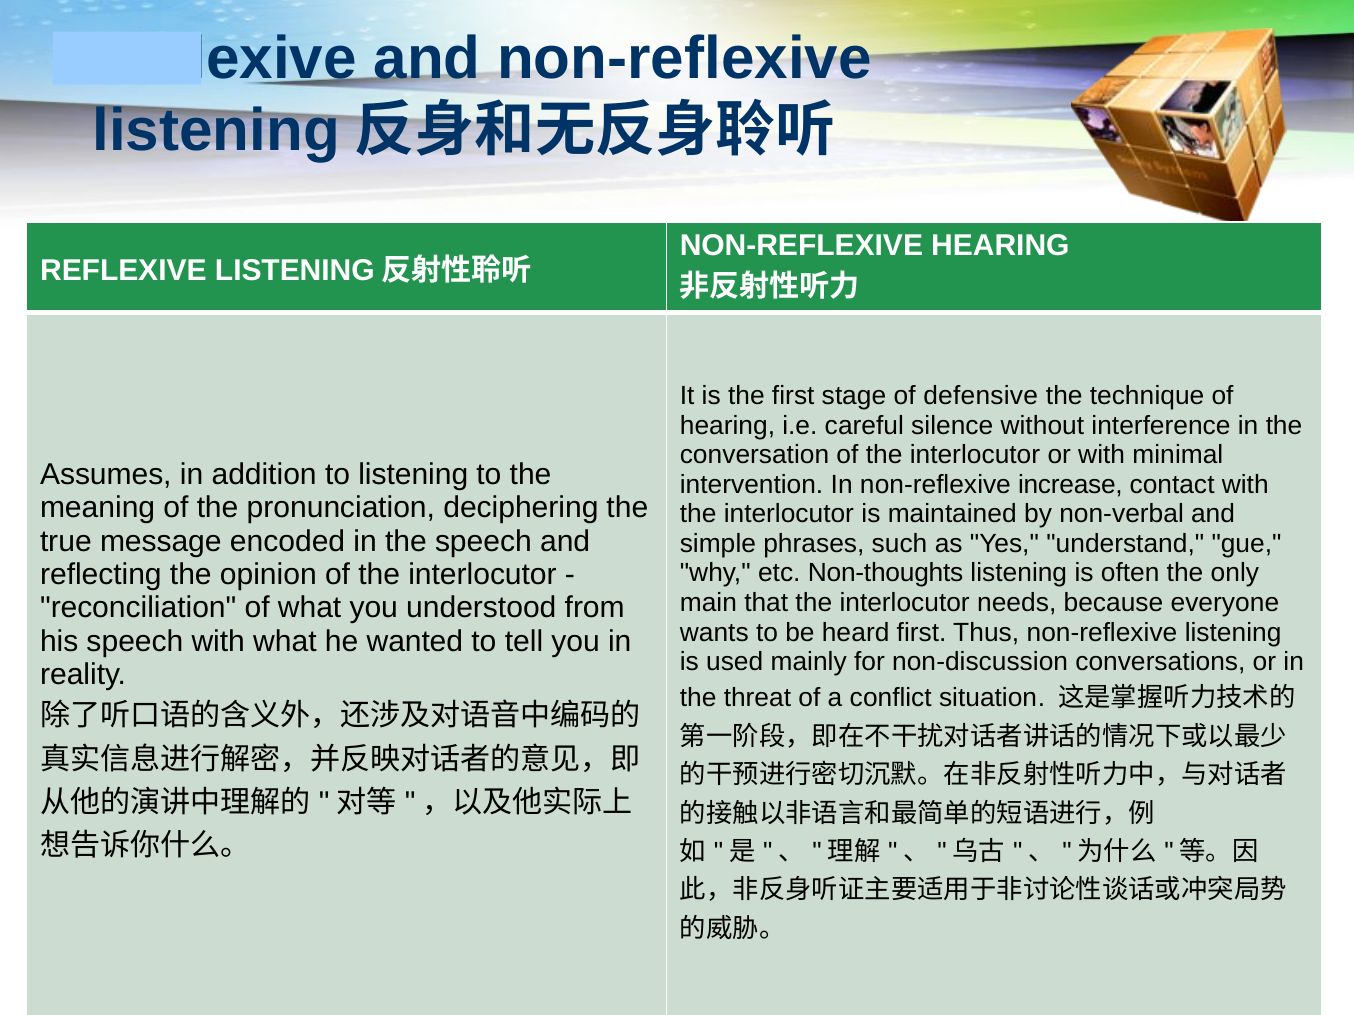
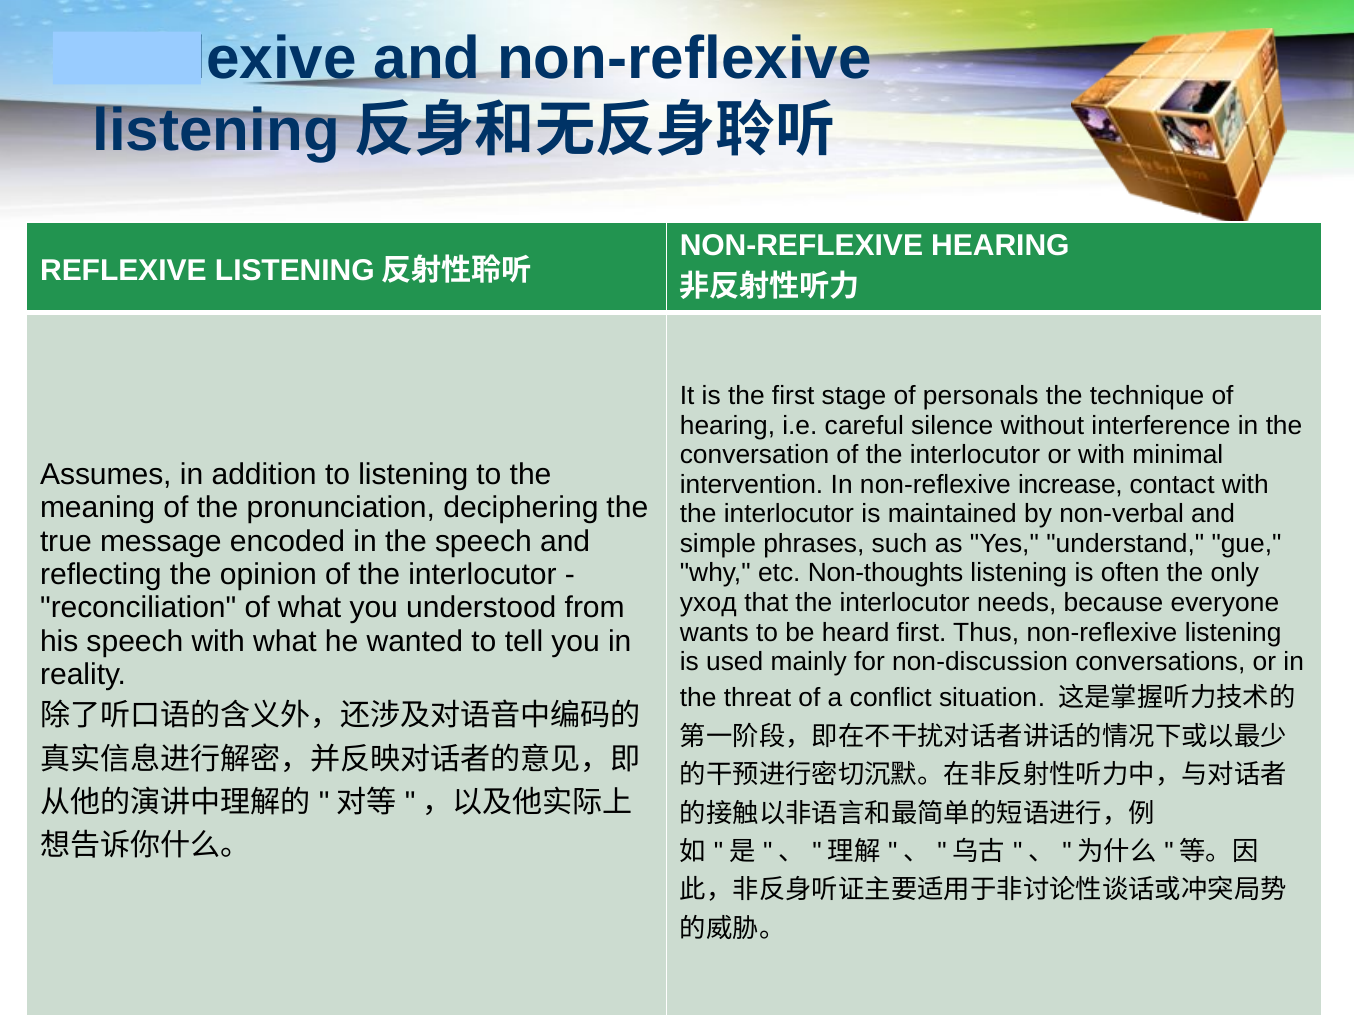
defensive: defensive -> personals (981, 396)
main: main -> уход (708, 603)
